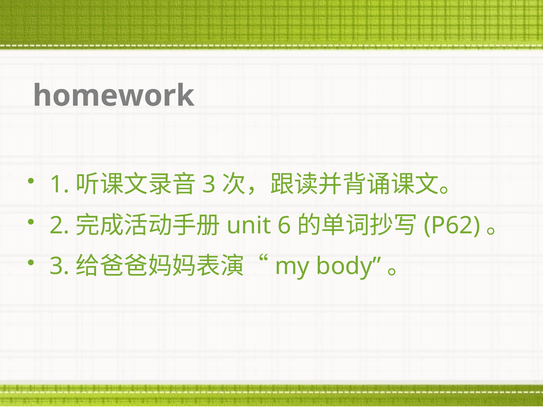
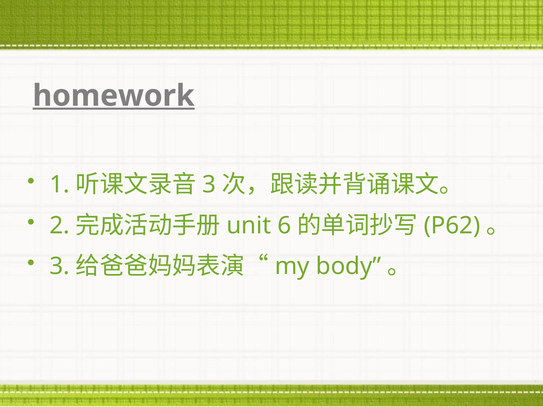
homework underline: none -> present (114, 96)
